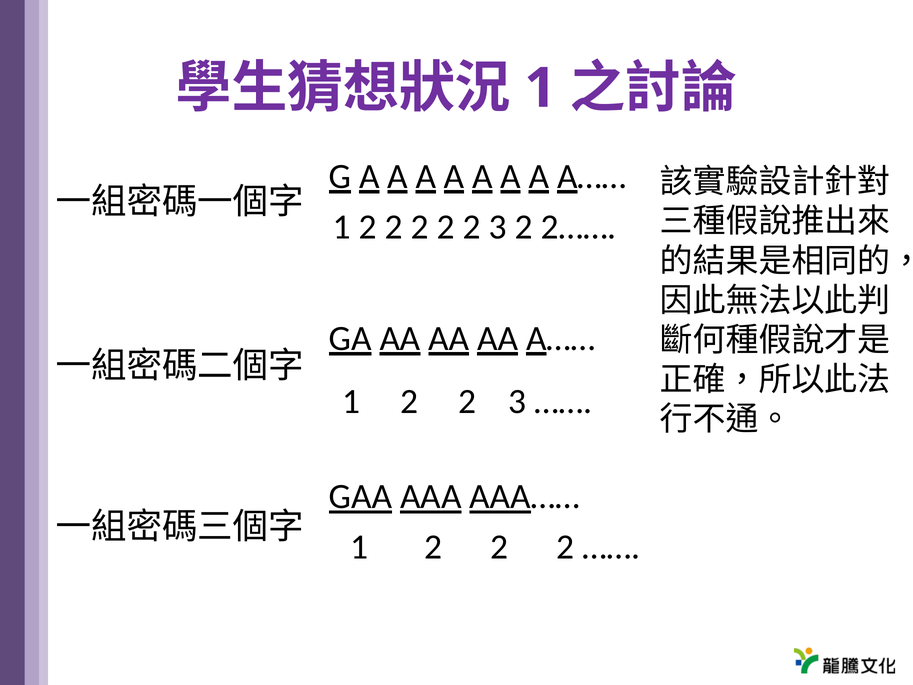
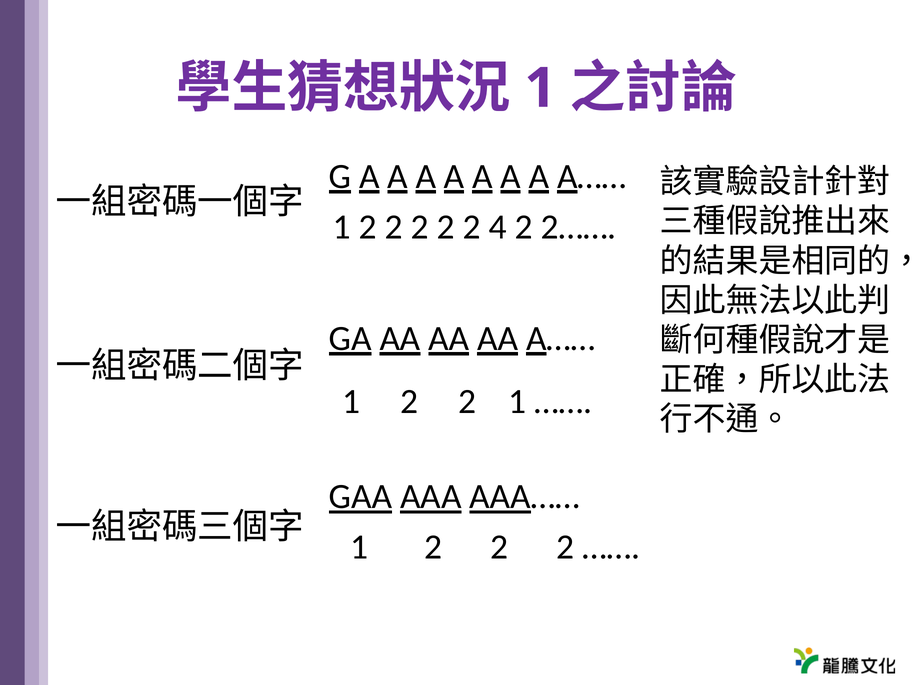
2 2 2 3: 3 -> 4 (498, 227)
1 2 2 3: 3 -> 1 (517, 401)
